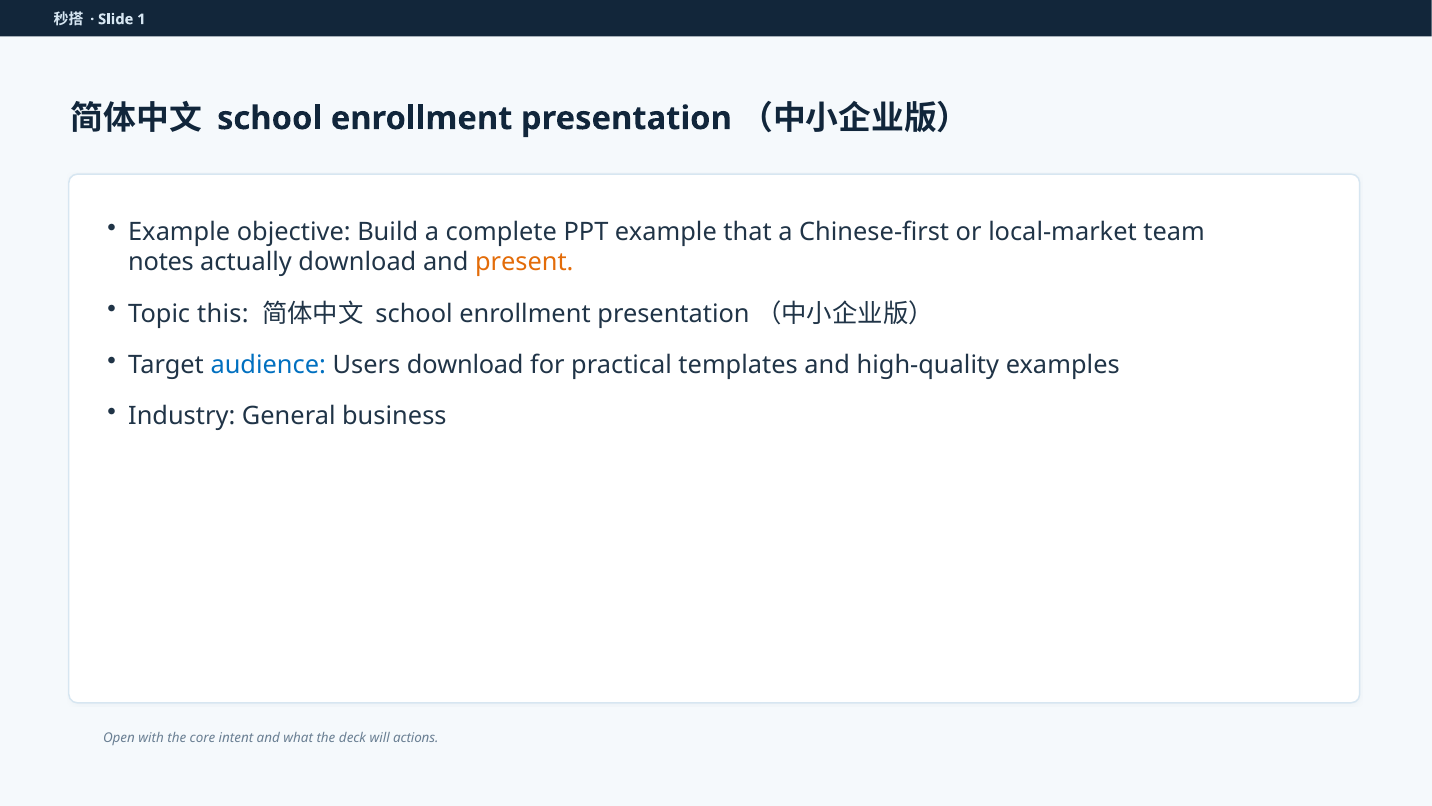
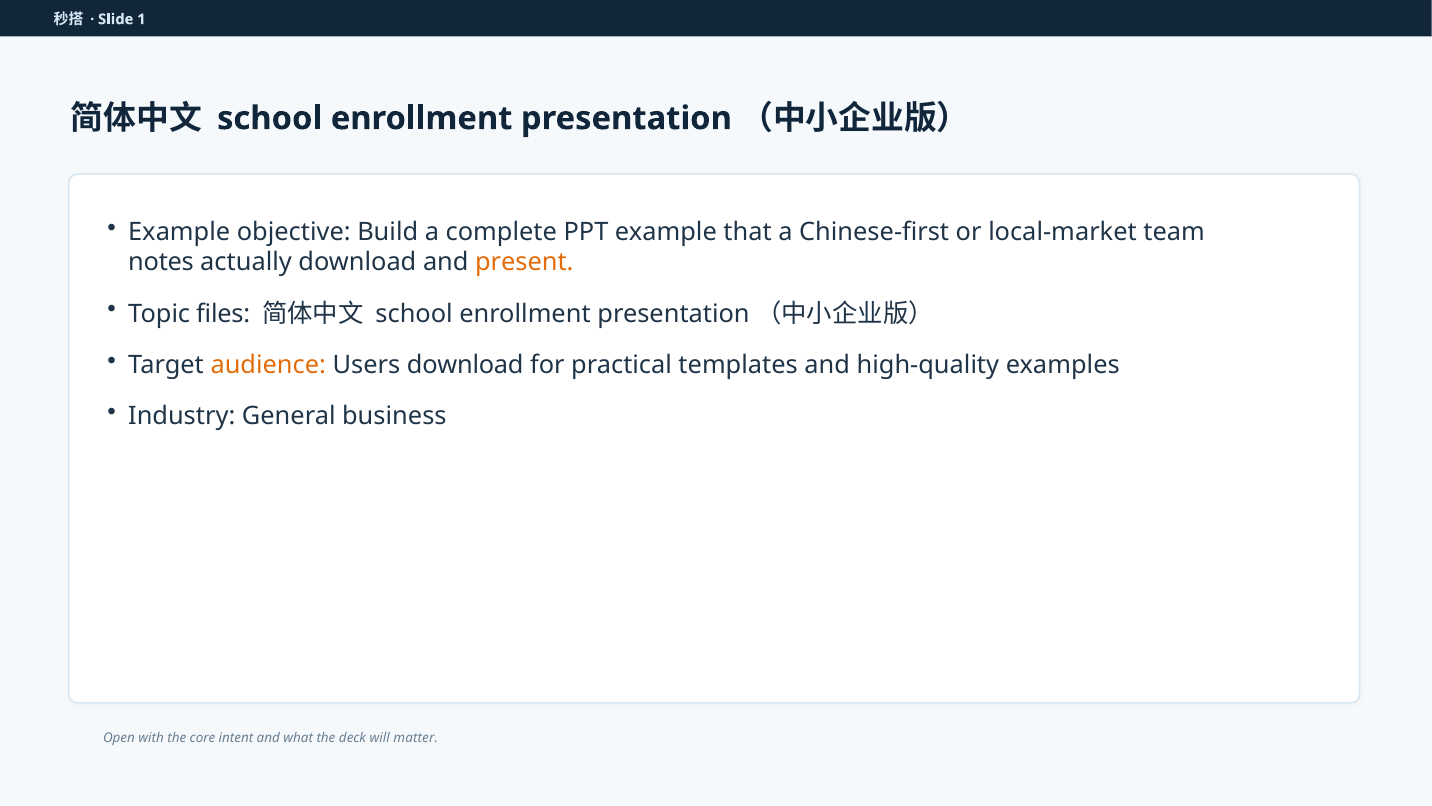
this: this -> files (223, 314)
audience colour: blue -> orange (268, 365)
actions: actions -> matter (416, 738)
